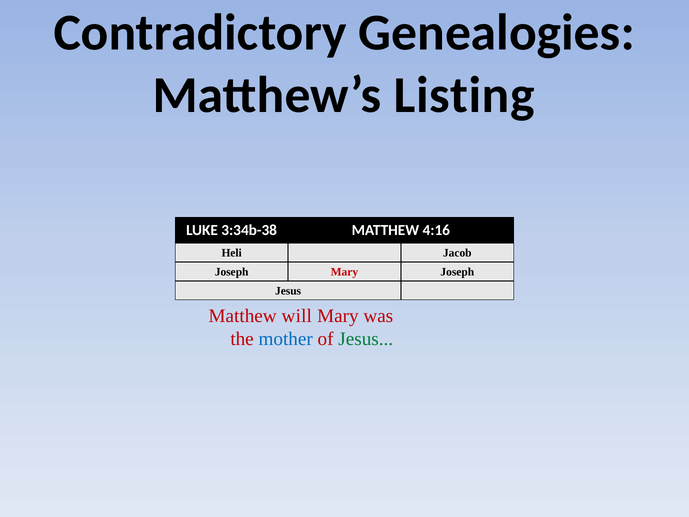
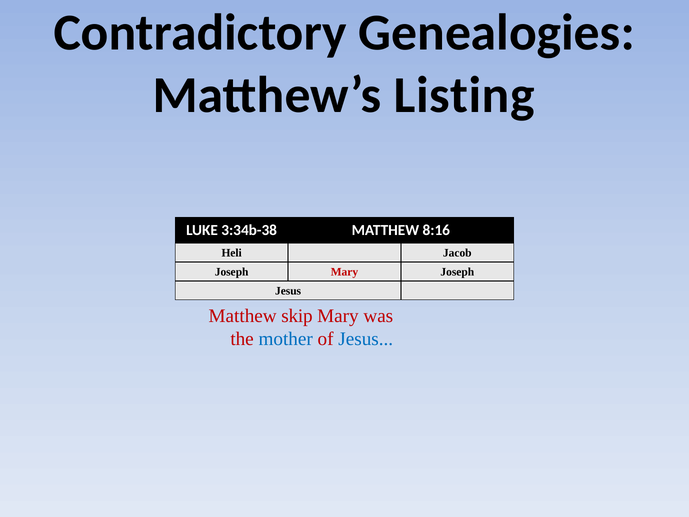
4:16: 4:16 -> 8:16 (436, 230)
will: will -> skip (297, 316)
Jesus colour: green -> blue (366, 339)
